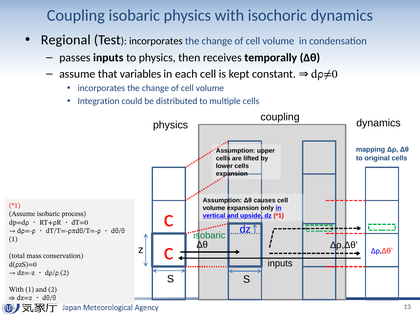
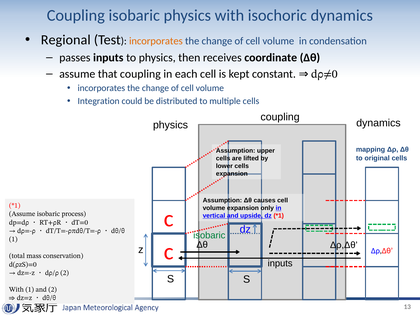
incorporates colour: black -> orange (156, 41)
temporally: temporally -> coordinate (271, 58)
that variables: variables -> coupling (140, 74)
